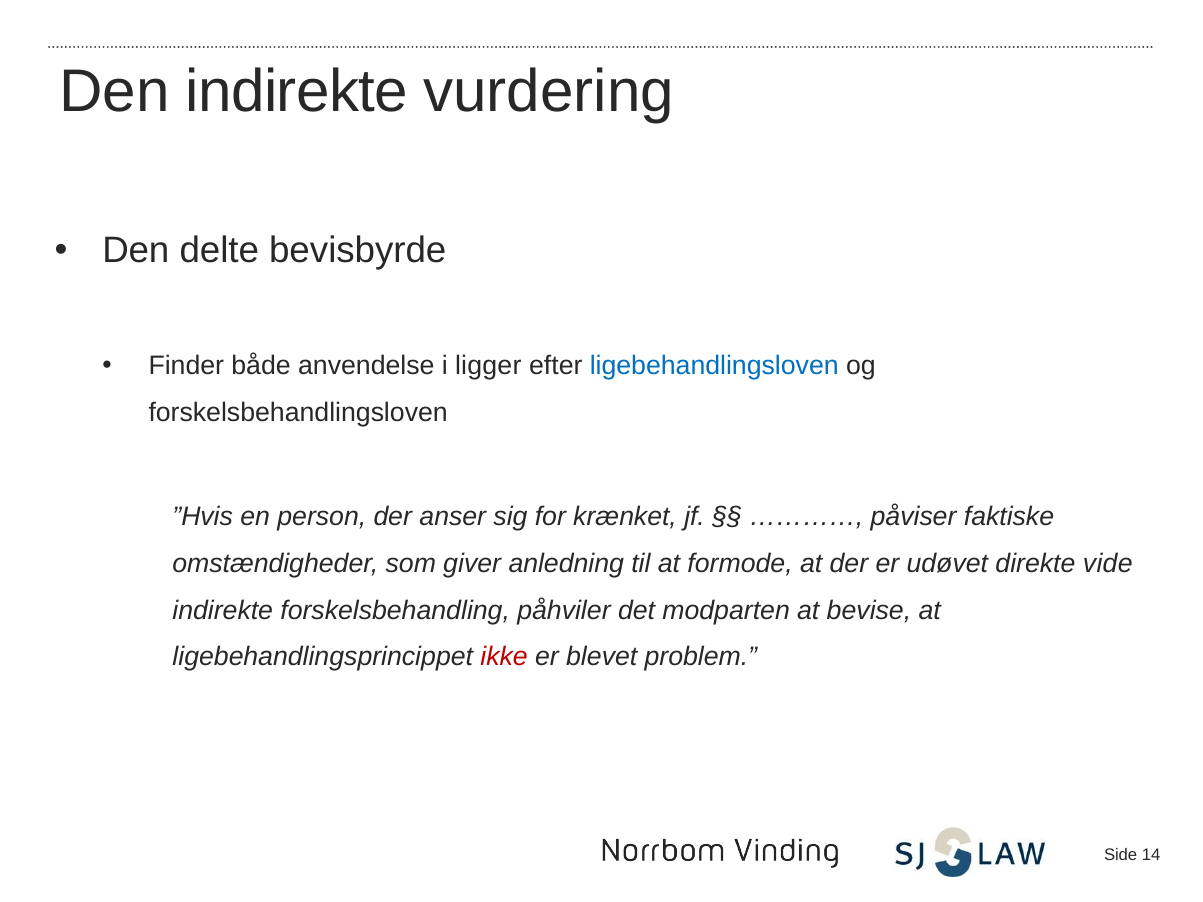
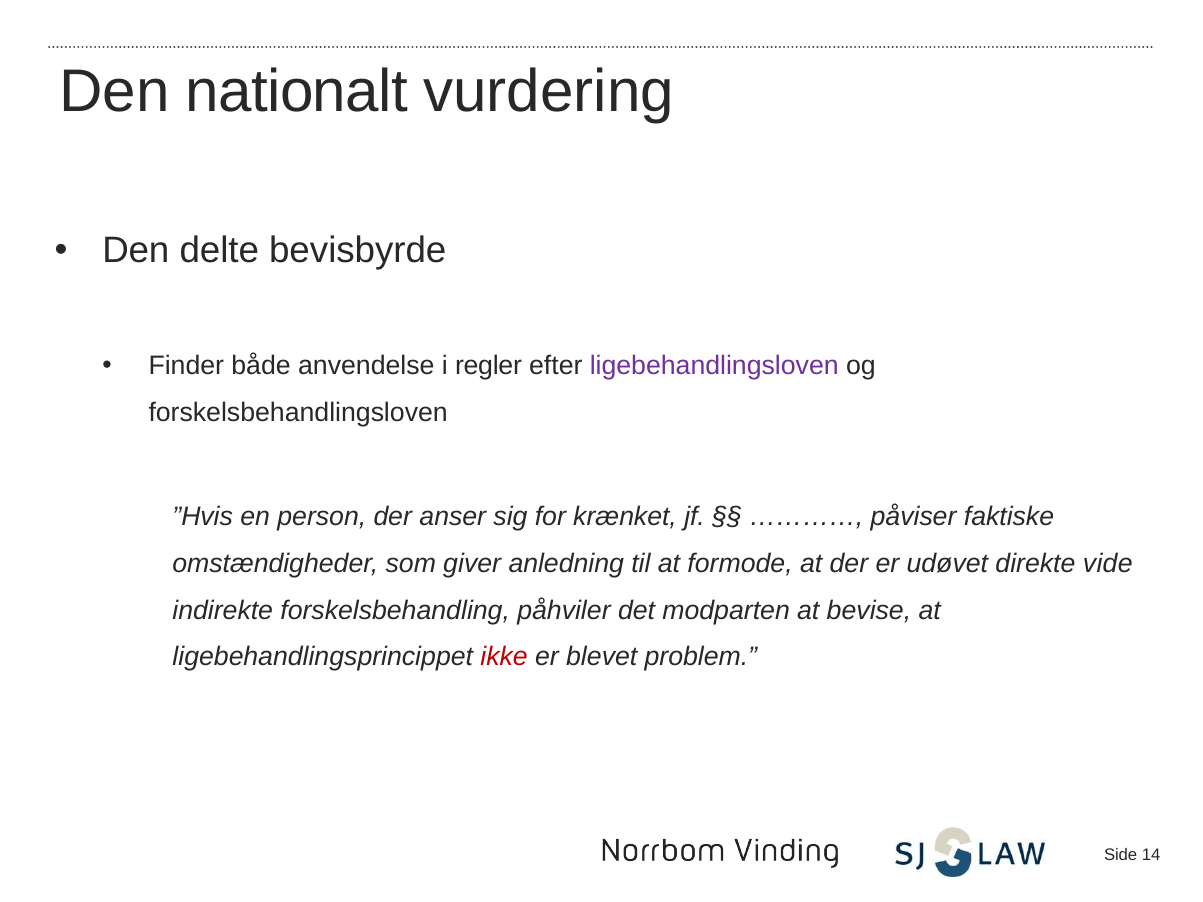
Den indirekte: indirekte -> nationalt (297, 91)
ligger: ligger -> regler (489, 366)
ligebehandlingsloven colour: blue -> purple (714, 366)
